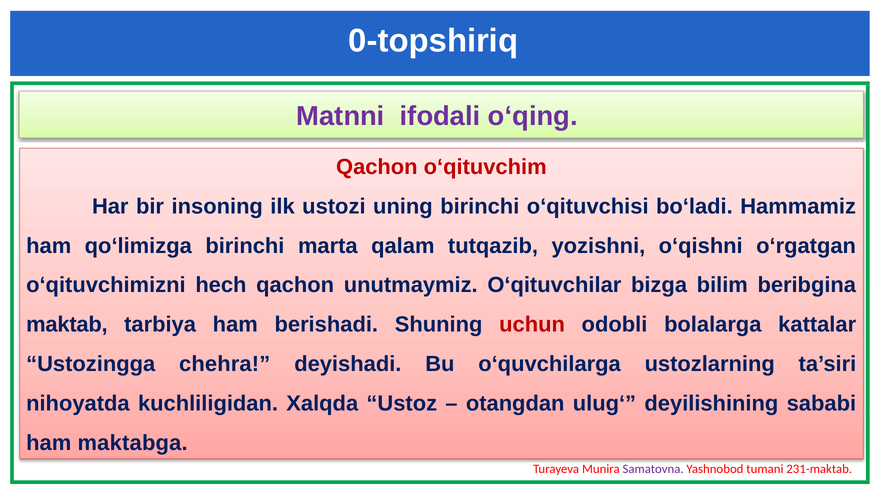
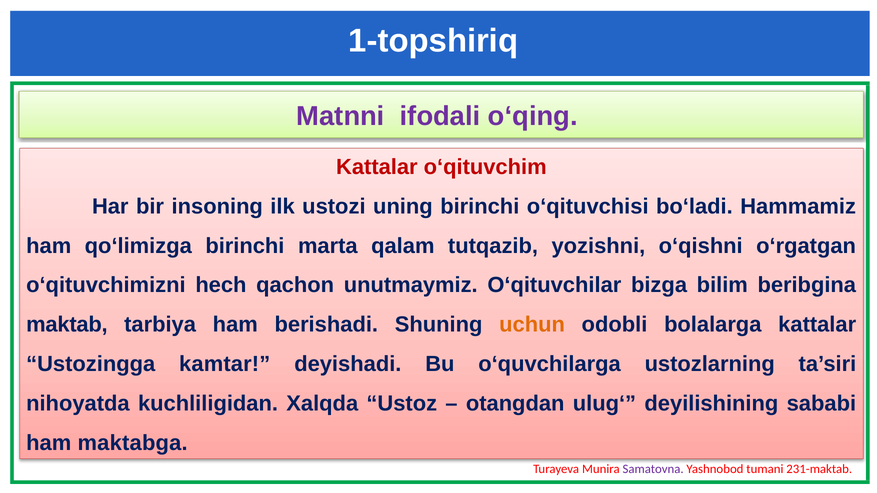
0-topshiriq: 0-topshiriq -> 1-topshiriq (433, 41)
Qachon: Qachon -> Kattalar (377, 167)
uchun colour: red -> orange (532, 325)
chehra: chehra -> kamtar (225, 364)
